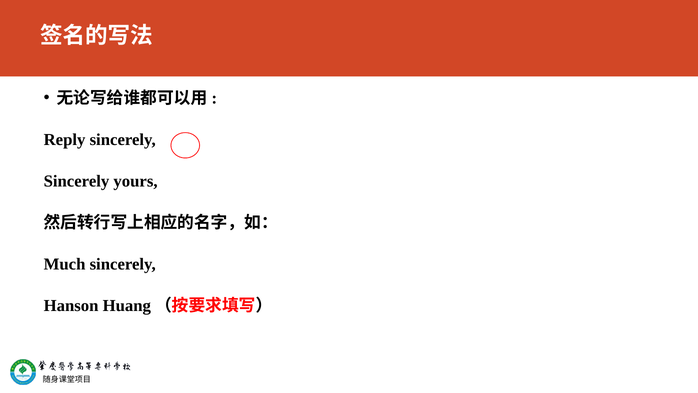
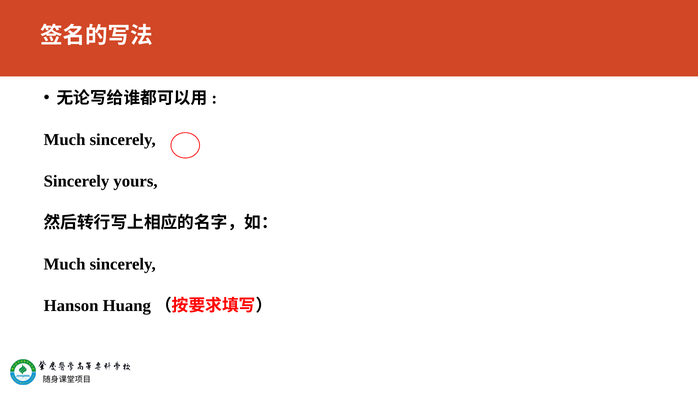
Reply: Reply -> Much (65, 139)
